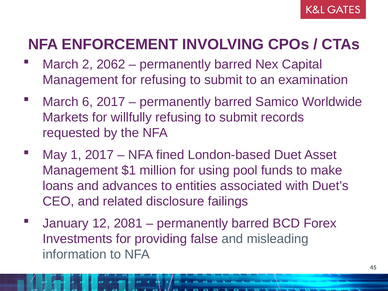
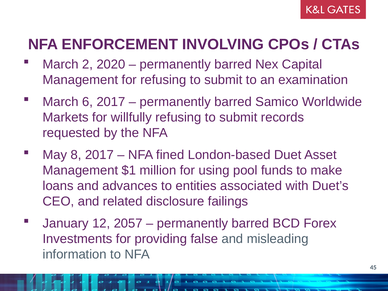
2062: 2062 -> 2020 (111, 64)
1: 1 -> 8 (76, 155)
2081: 2081 -> 2057 (128, 223)
